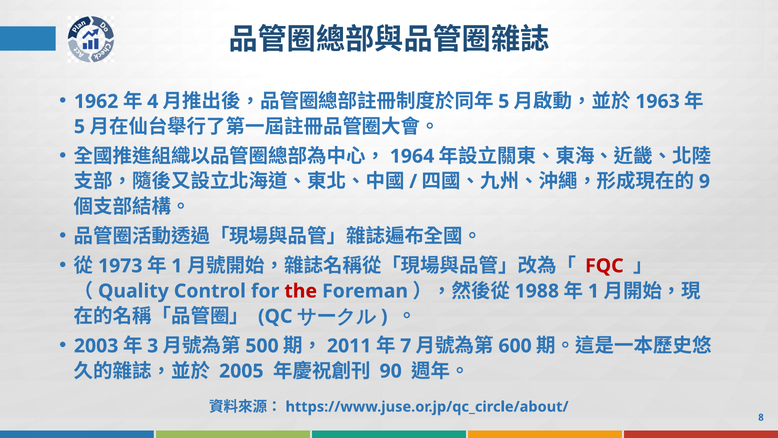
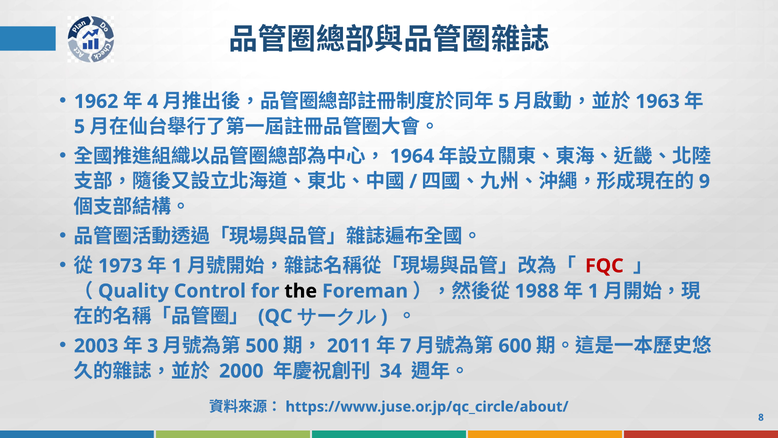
the colour: red -> black (301, 291)
2005: 2005 -> 2000 (241, 371)
90: 90 -> 34 (391, 371)
